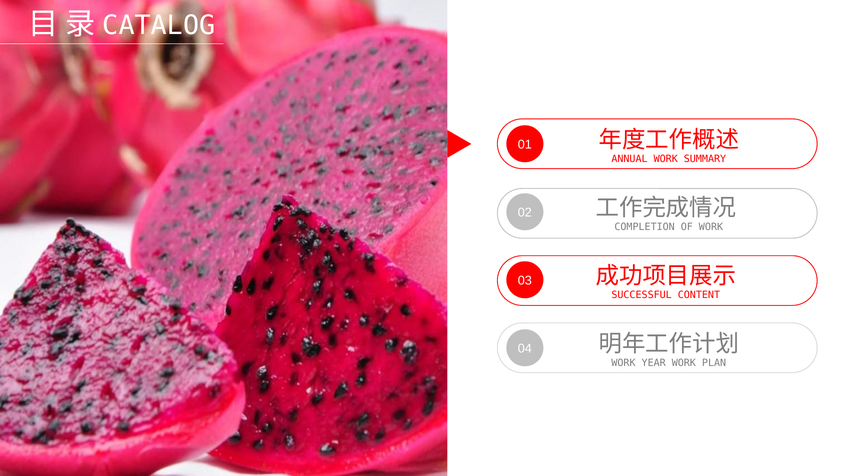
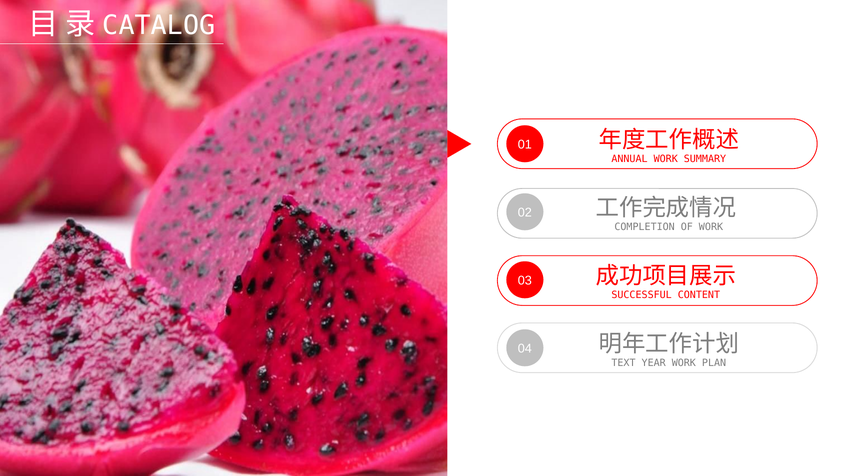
WORK: WORK -> TEXT (623, 363)
